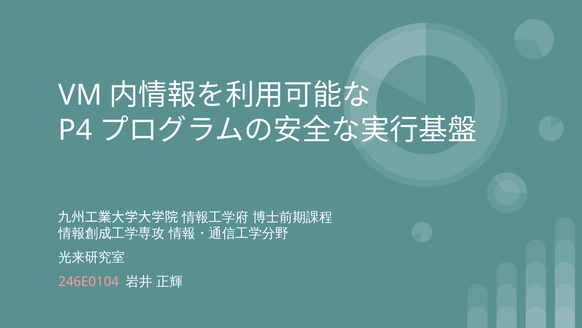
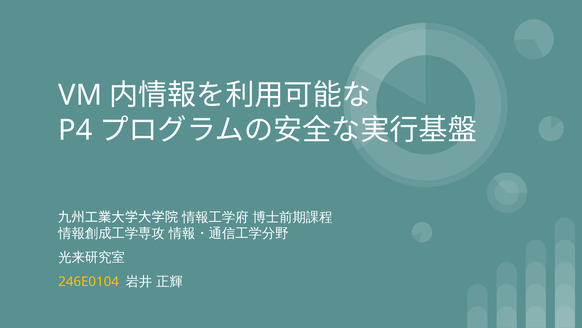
246E0104 colour: pink -> yellow (89, 281)
